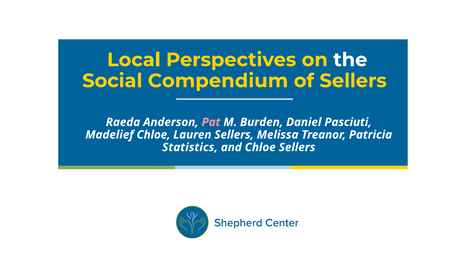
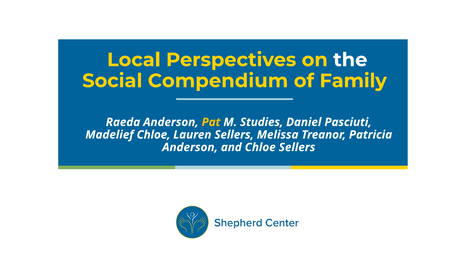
of Sellers: Sellers -> Family (353, 81)
Pat colour: pink -> yellow (211, 122)
Burden: Burden -> Studies (262, 122)
Statistics: Statistics -> Anderson (190, 147)
